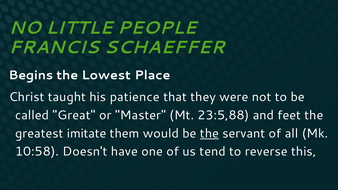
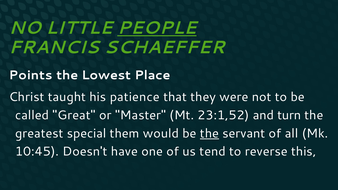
PEOPLE underline: none -> present (157, 28)
Begins: Begins -> Points (31, 75)
23:5,88: 23:5,88 -> 23:1,52 (223, 115)
feet: feet -> turn (289, 115)
imitate: imitate -> special (87, 133)
10:58: 10:58 -> 10:45 (37, 152)
